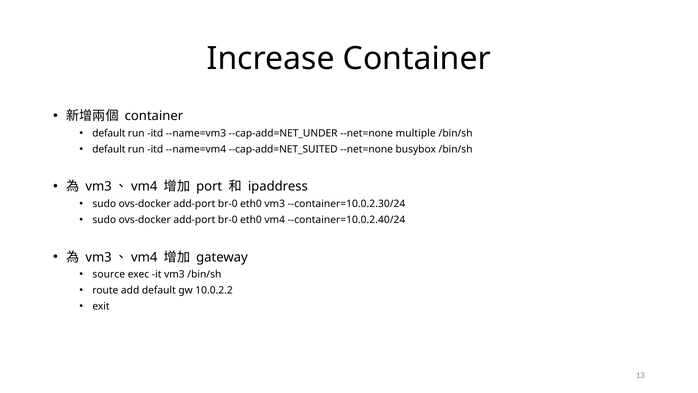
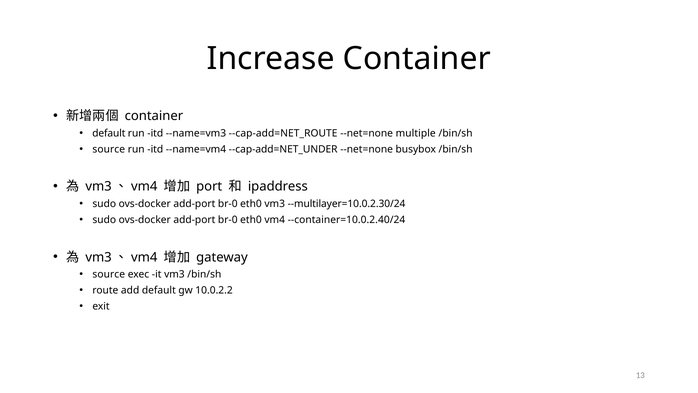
--cap-add=NET_UNDER: --cap-add=NET_UNDER -> --cap-add=NET_ROUTE (283, 133)
default: default -> source (109, 149)
--cap-add=NET_SUITED: --cap-add=NET_SUITED -> --cap-add=NET_UNDER (283, 149)
--container=10.0.2.30/24: --container=10.0.2.30/24 -> --multilayer=10.0.2.30/24 (347, 204)
